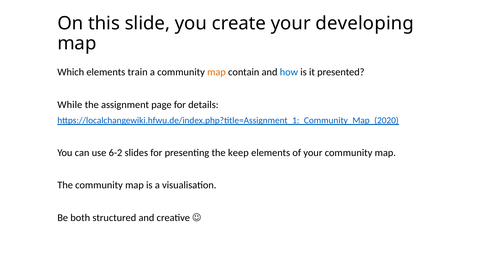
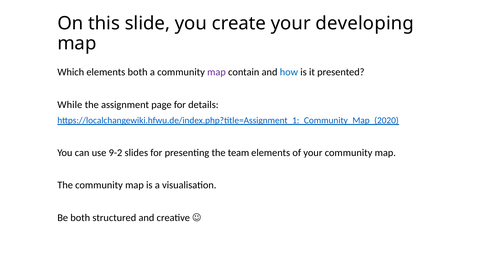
elements train: train -> both (138, 72)
map colour: orange -> purple (217, 72)
6-2: 6-2 -> 9-2 (116, 153)
keep: keep -> team (238, 153)
